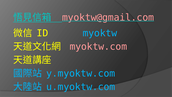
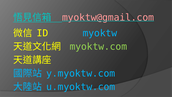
myoktw.com colour: pink -> light green (98, 47)
